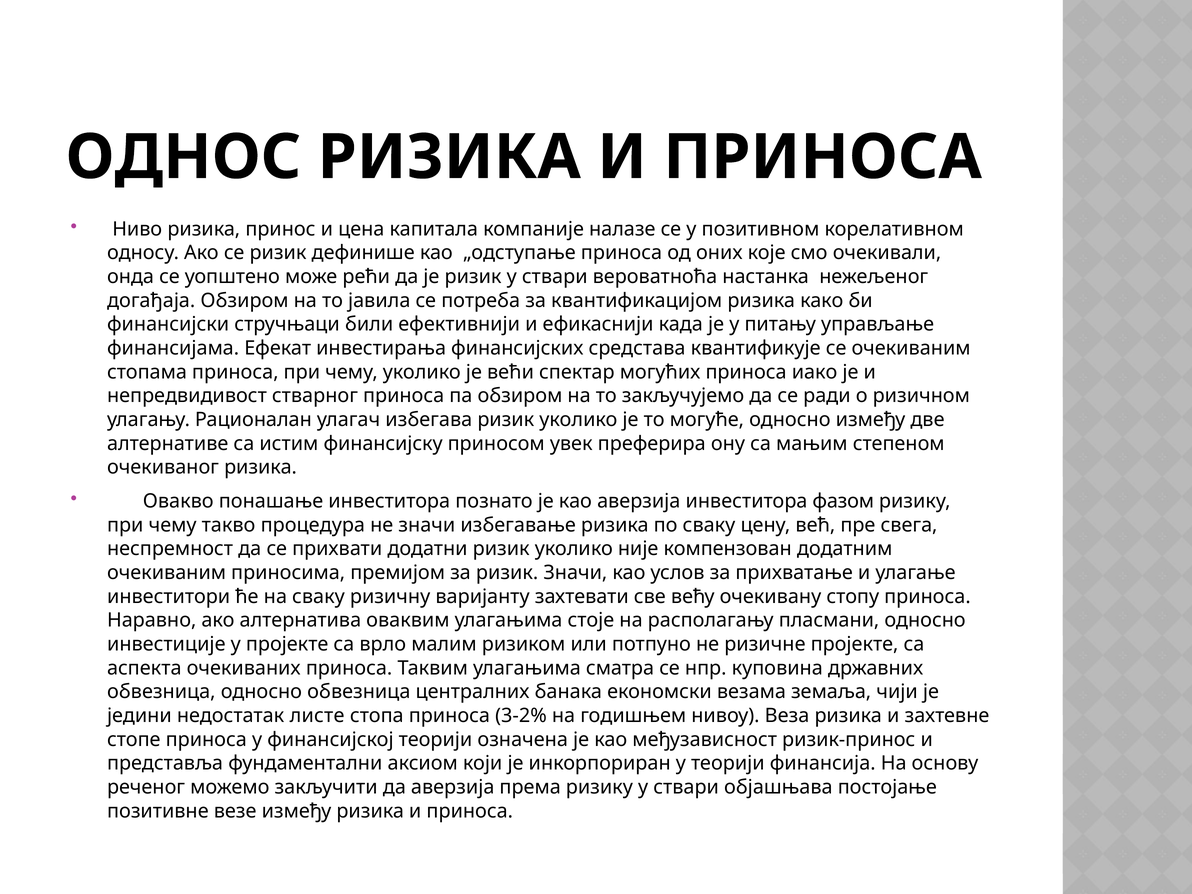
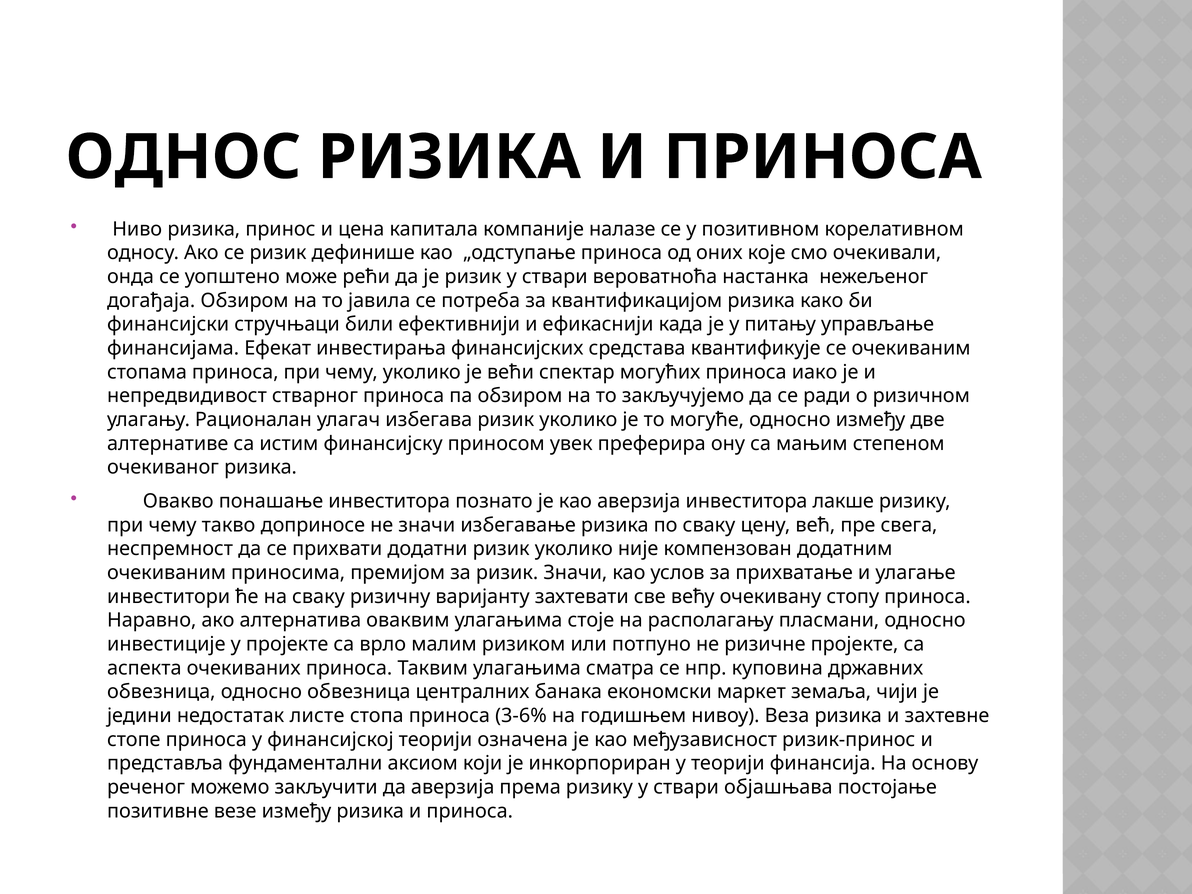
фазом: фазом -> лакше (843, 501)
процедура: процедура -> доприносе (313, 525)
везама: везама -> маркет (751, 692)
3-2%: 3-2% -> 3-6% (521, 716)
